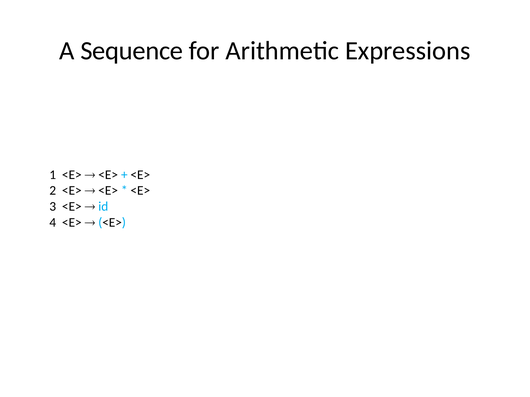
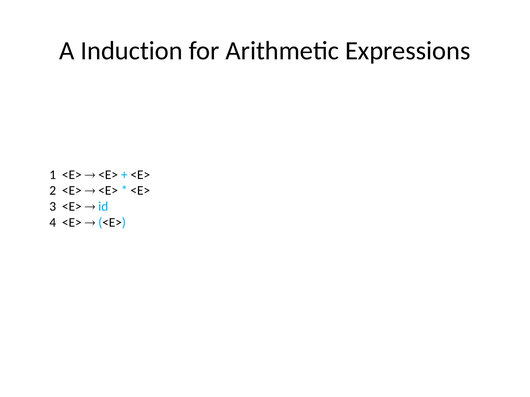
Sequence: Sequence -> Induction (132, 51)
